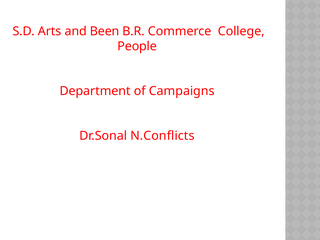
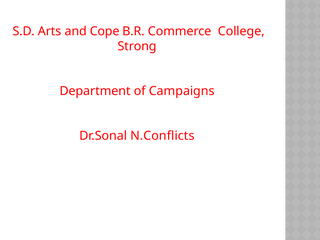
Been: Been -> Cope (105, 31)
People: People -> Strong (137, 46)
